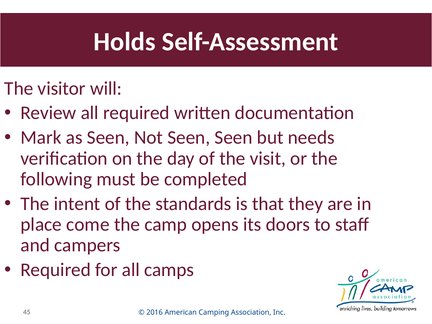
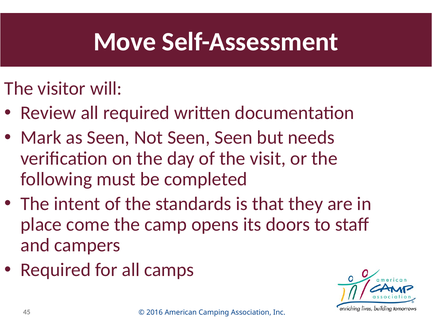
Holds: Holds -> Move (125, 42)
